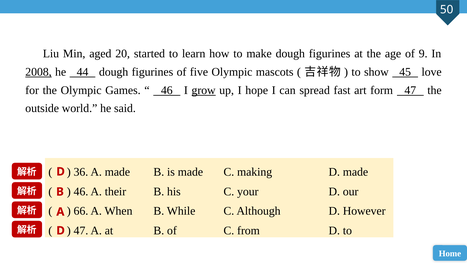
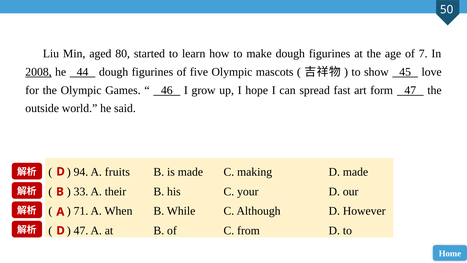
20: 20 -> 80 (123, 54)
9: 9 -> 7 (423, 54)
grow underline: present -> none (204, 90)
36: 36 -> 94 (81, 172)
A made: made -> fruits (117, 172)
46: 46 -> 33 (81, 191)
66: 66 -> 71 (81, 211)
